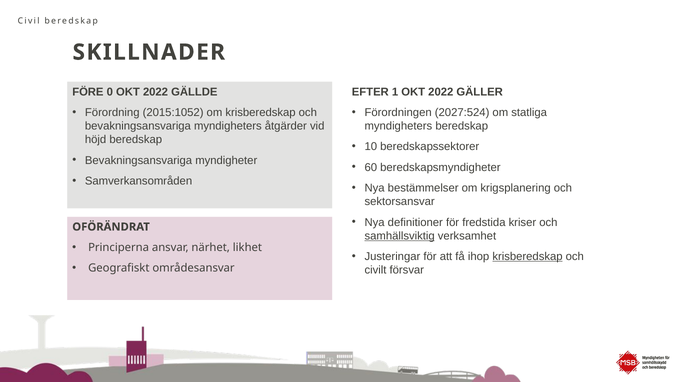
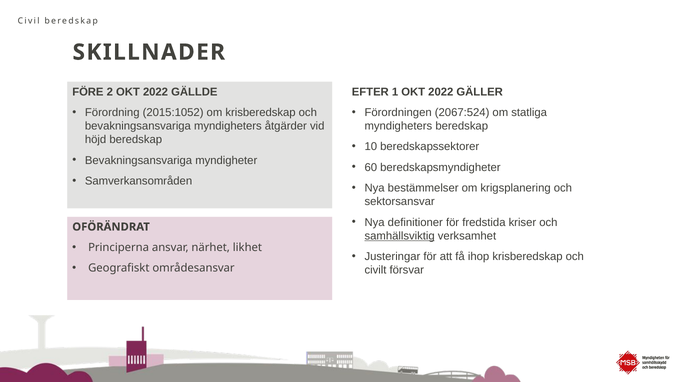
0: 0 -> 2 (110, 92)
2027:524: 2027:524 -> 2067:524 (462, 112)
krisberedskap underline: present -> none (527, 256)
